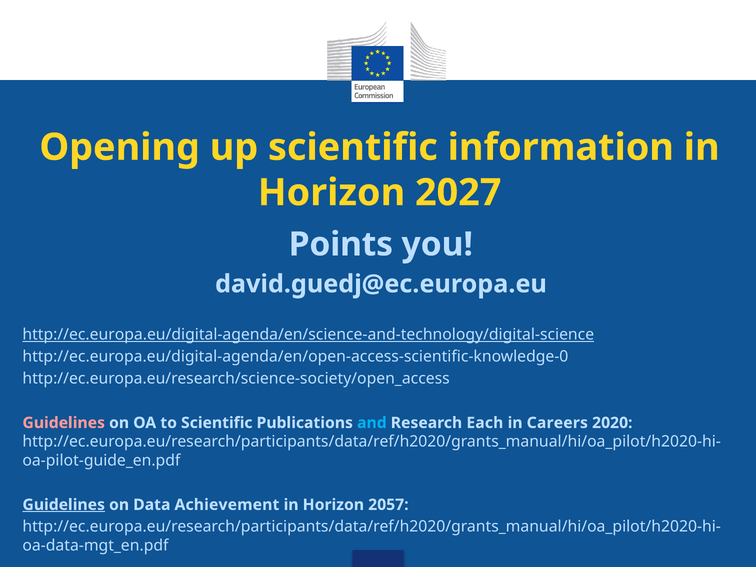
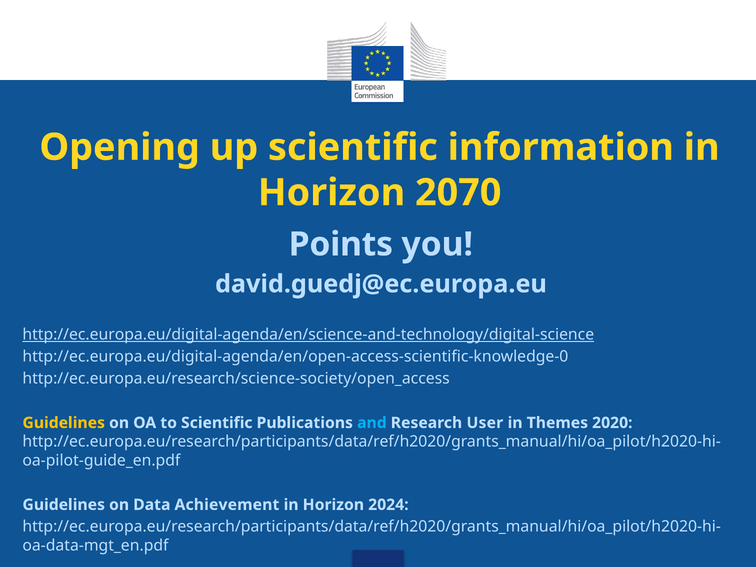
2027: 2027 -> 2070 (458, 193)
Guidelines colour: pink -> yellow (64, 423)
Each: Each -> User (485, 423)
Careers: Careers -> Themes (557, 423)
Guidelines underline: present -> none (64, 505)
2057: 2057 -> 2024 (388, 505)
